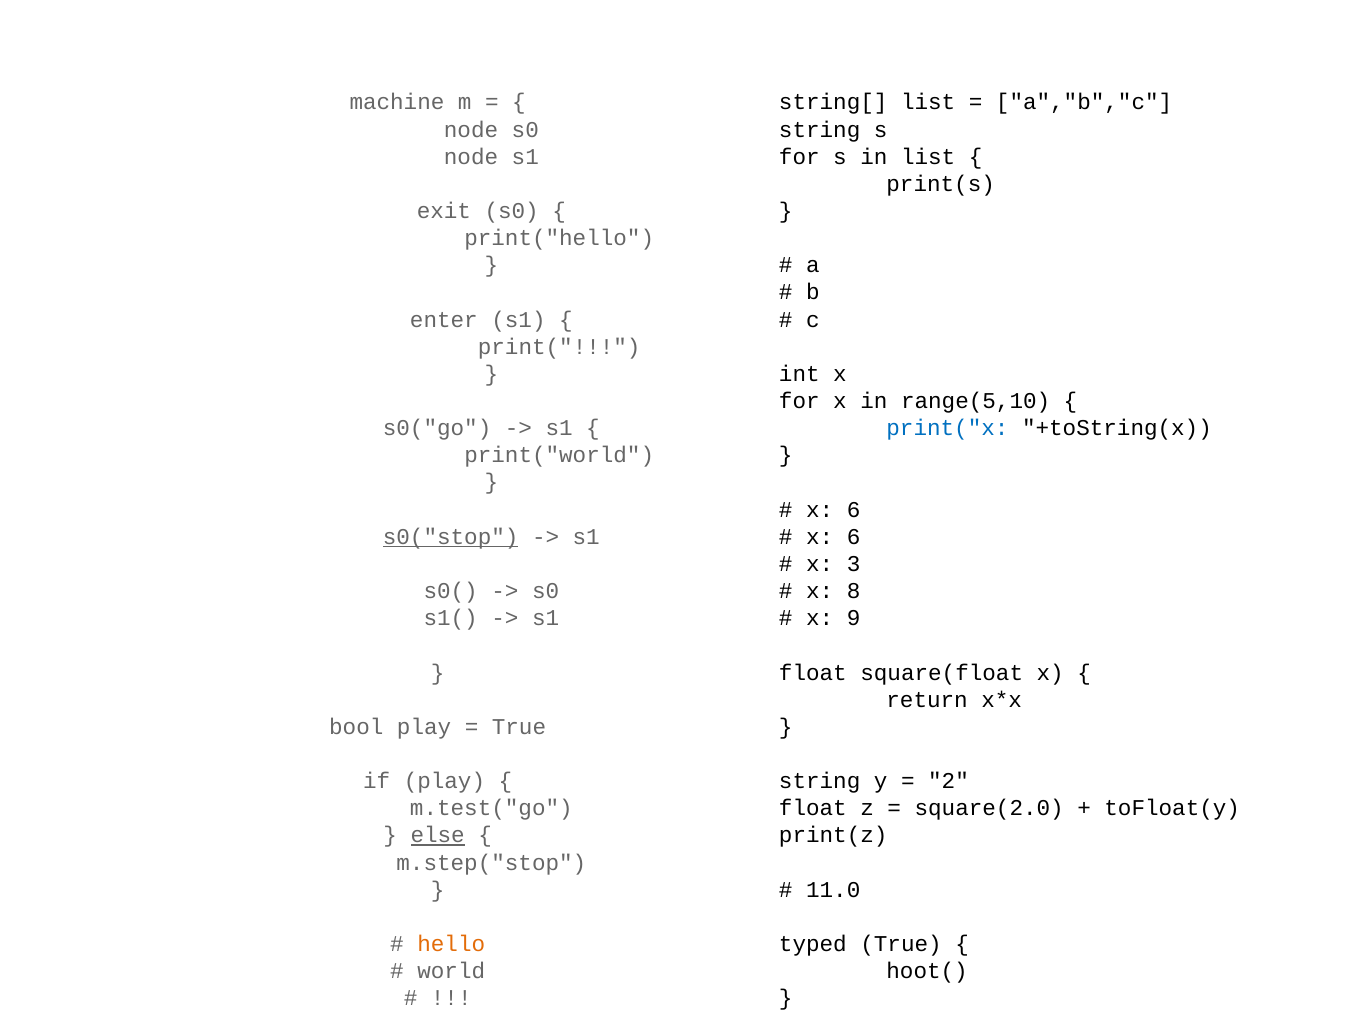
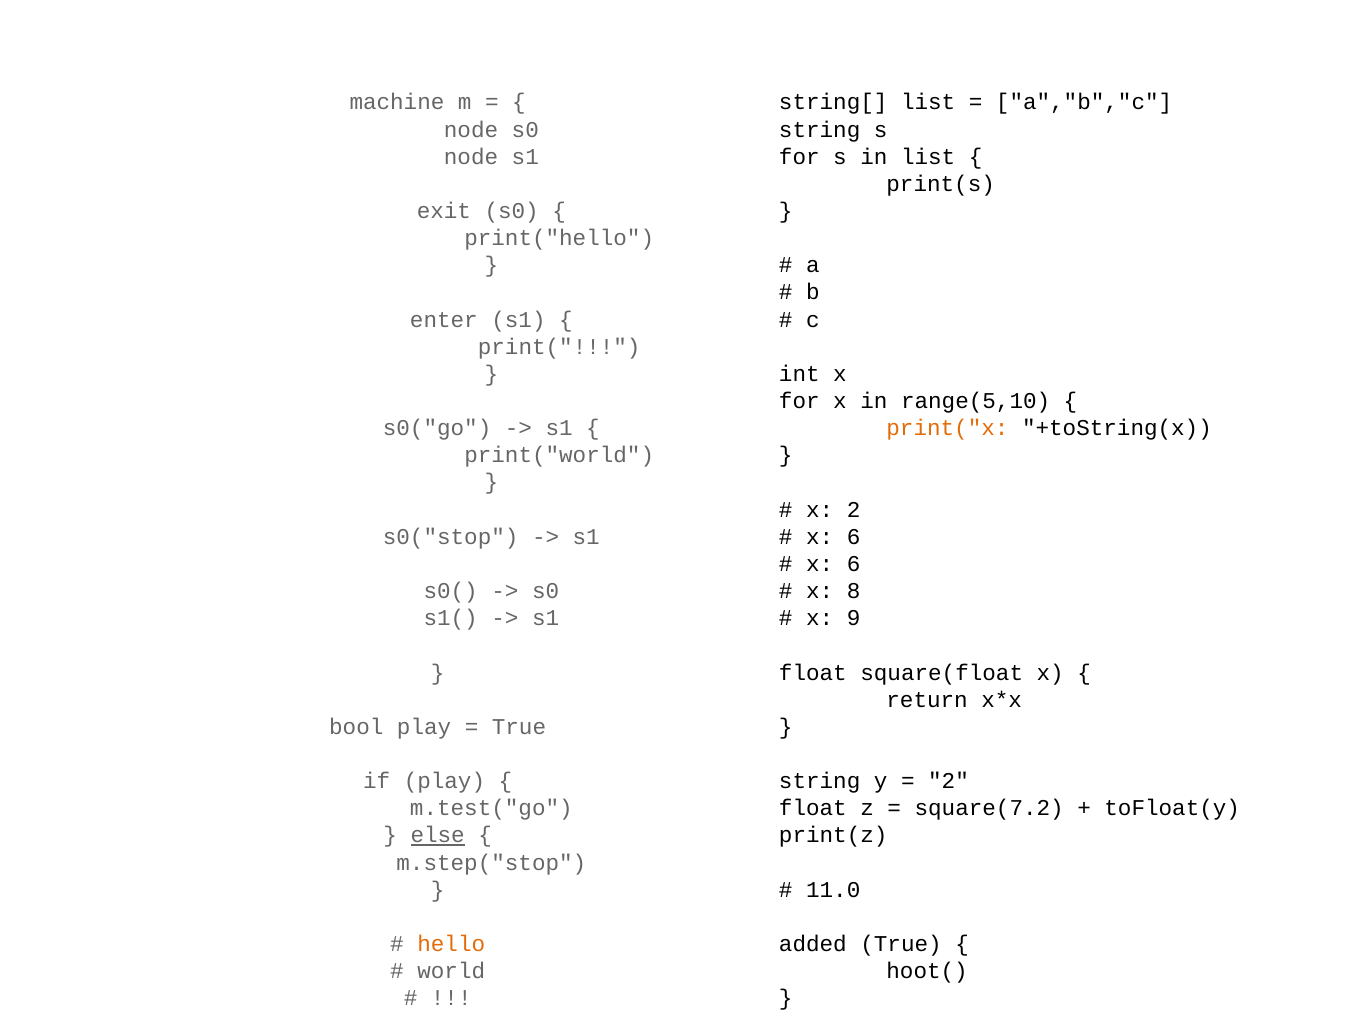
print("x colour: blue -> orange (947, 428)
6: 6 -> 2 (854, 510)
s0("stop underline: present -> none (451, 537)
3: 3 -> 6 (854, 564)
square(2.0: square(2.0 -> square(7.2 (989, 808)
typed: typed -> added (813, 944)
